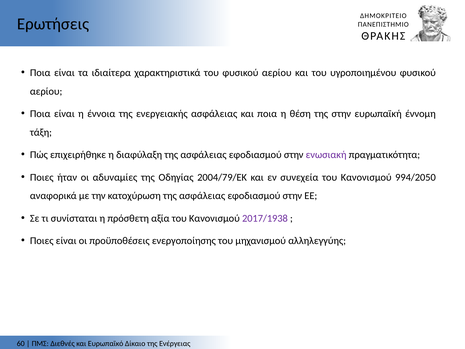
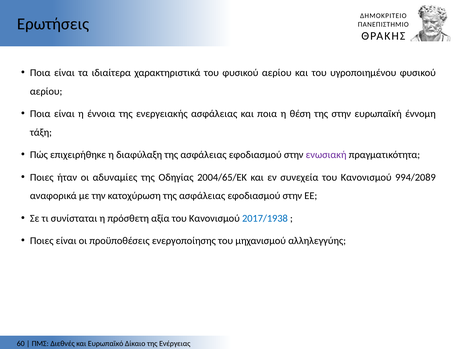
2004/79/ΕΚ: 2004/79/ΕΚ -> 2004/65/ΕΚ (222, 177)
994/2050: 994/2050 -> 994/2089 (415, 177)
2017/1938 colour: purple -> blue (265, 218)
